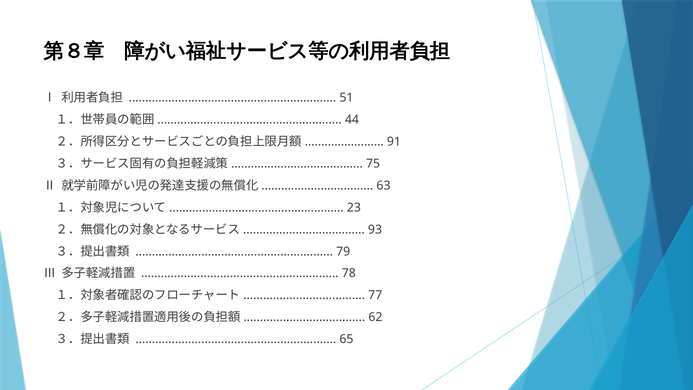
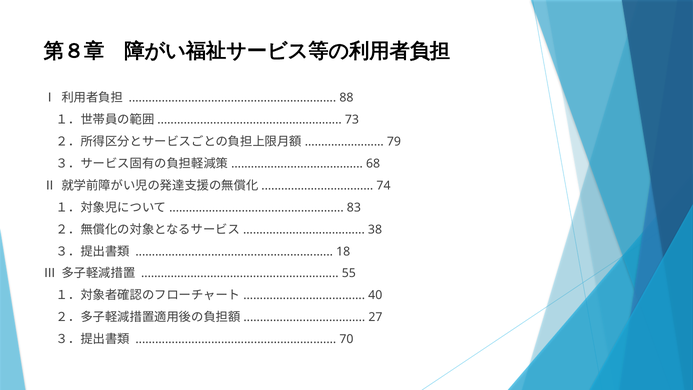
51: 51 -> 88 (346, 98)
44: 44 -> 73 (352, 120)
91: 91 -> 79 (394, 142)
75: 75 -> 68 (373, 164)
63: 63 -> 74 (383, 185)
23: 23 -> 83 (354, 207)
93: 93 -> 38 (375, 229)
79: 79 -> 18 (343, 251)
78: 78 -> 55 (349, 273)
77: 77 -> 40 (375, 295)
62: 62 -> 27 (375, 317)
65: 65 -> 70 (346, 339)
